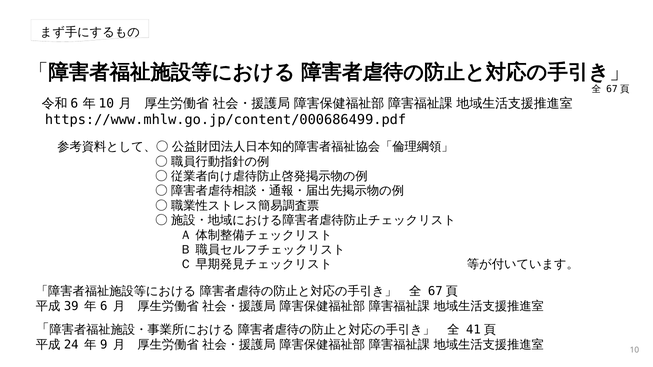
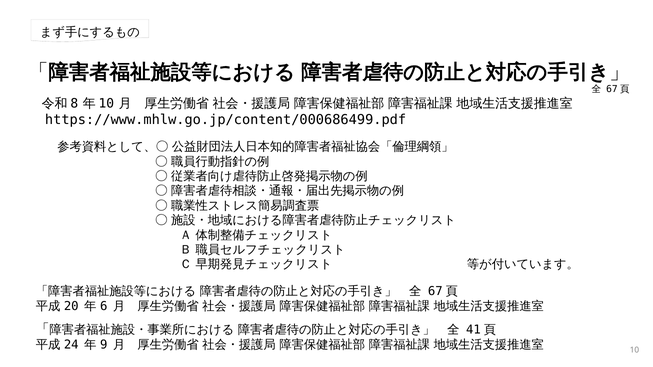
6: 6 -> 8 (74, 104)
39: 39 -> 20 (71, 306)
